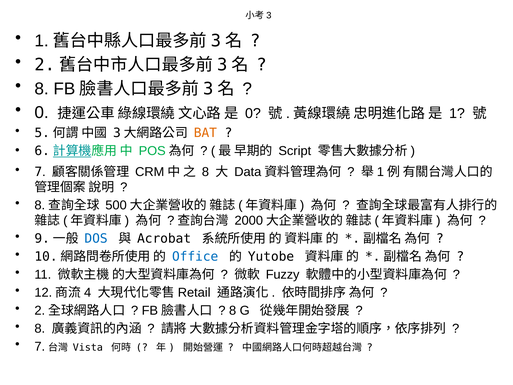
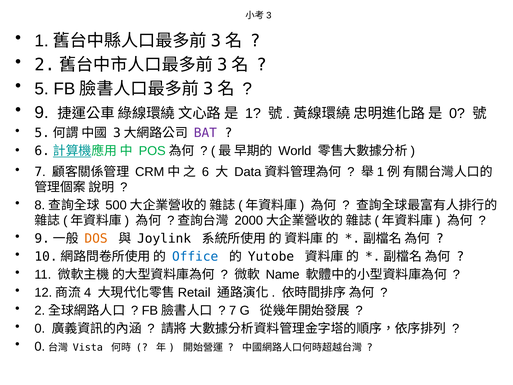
8: 8 -> 5 (42, 89)
0: 0 -> 9 (42, 113)
0: 0 -> 1 (253, 114)
1: 1 -> 0 (457, 114)
BAT colour: orange -> purple (205, 133)
Script: Script -> World (295, 151)
8: 8 -> 6 (205, 172)
DOS colour: blue -> orange (96, 239)
Acrobat: Acrobat -> Joylink (164, 239)
Fuzzy: Fuzzy -> Name (283, 274)
8: 8 -> 7 (233, 310)
8: 8 -> 0 (40, 328)
7: 7 -> 0 (40, 346)
